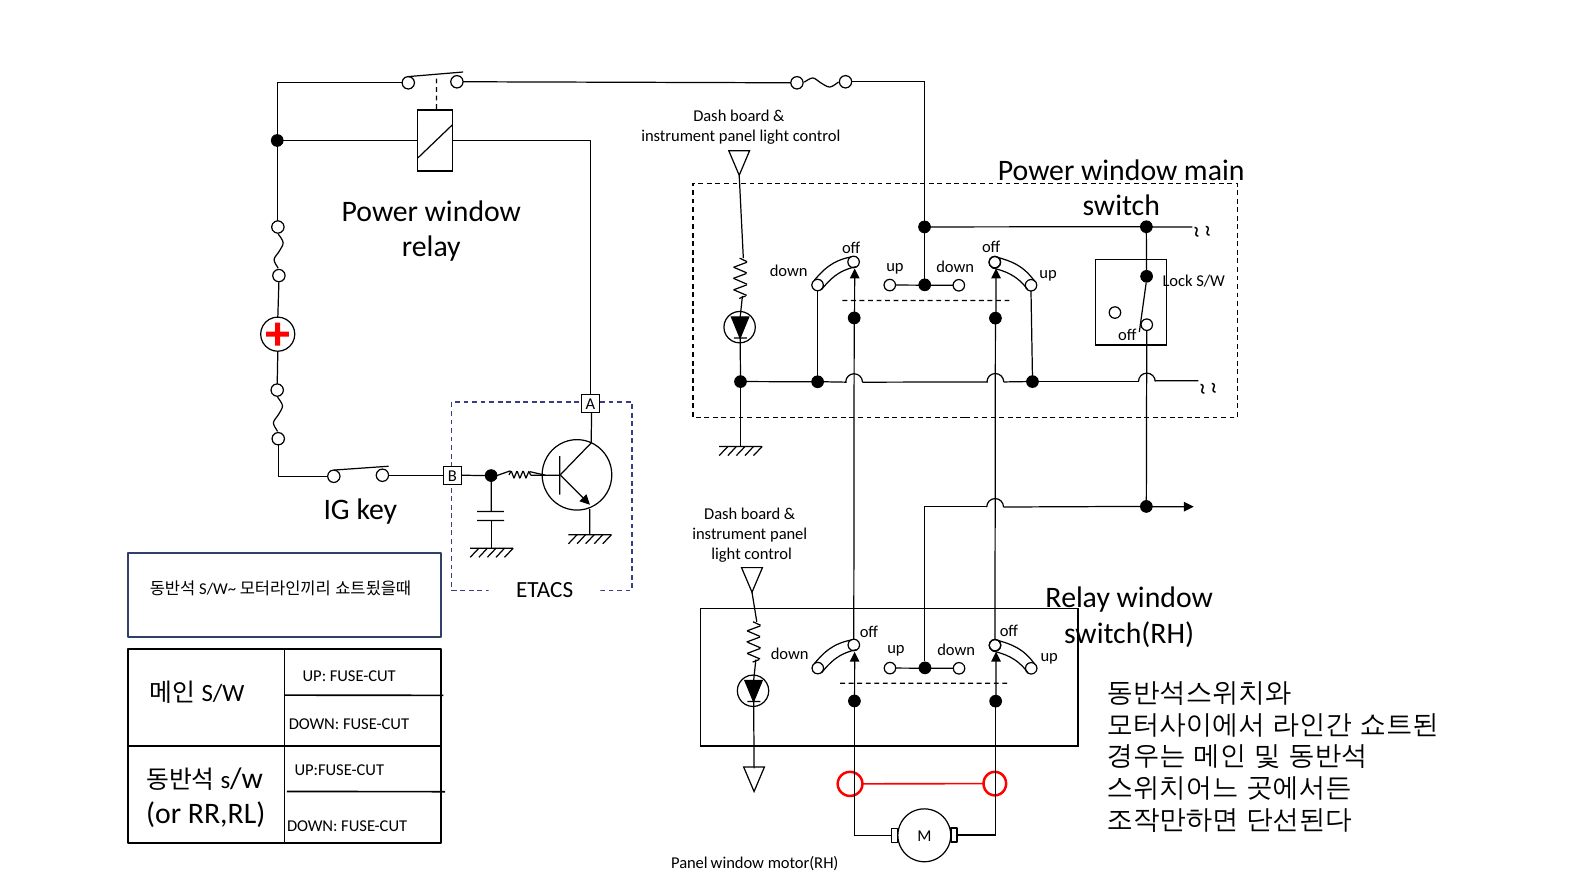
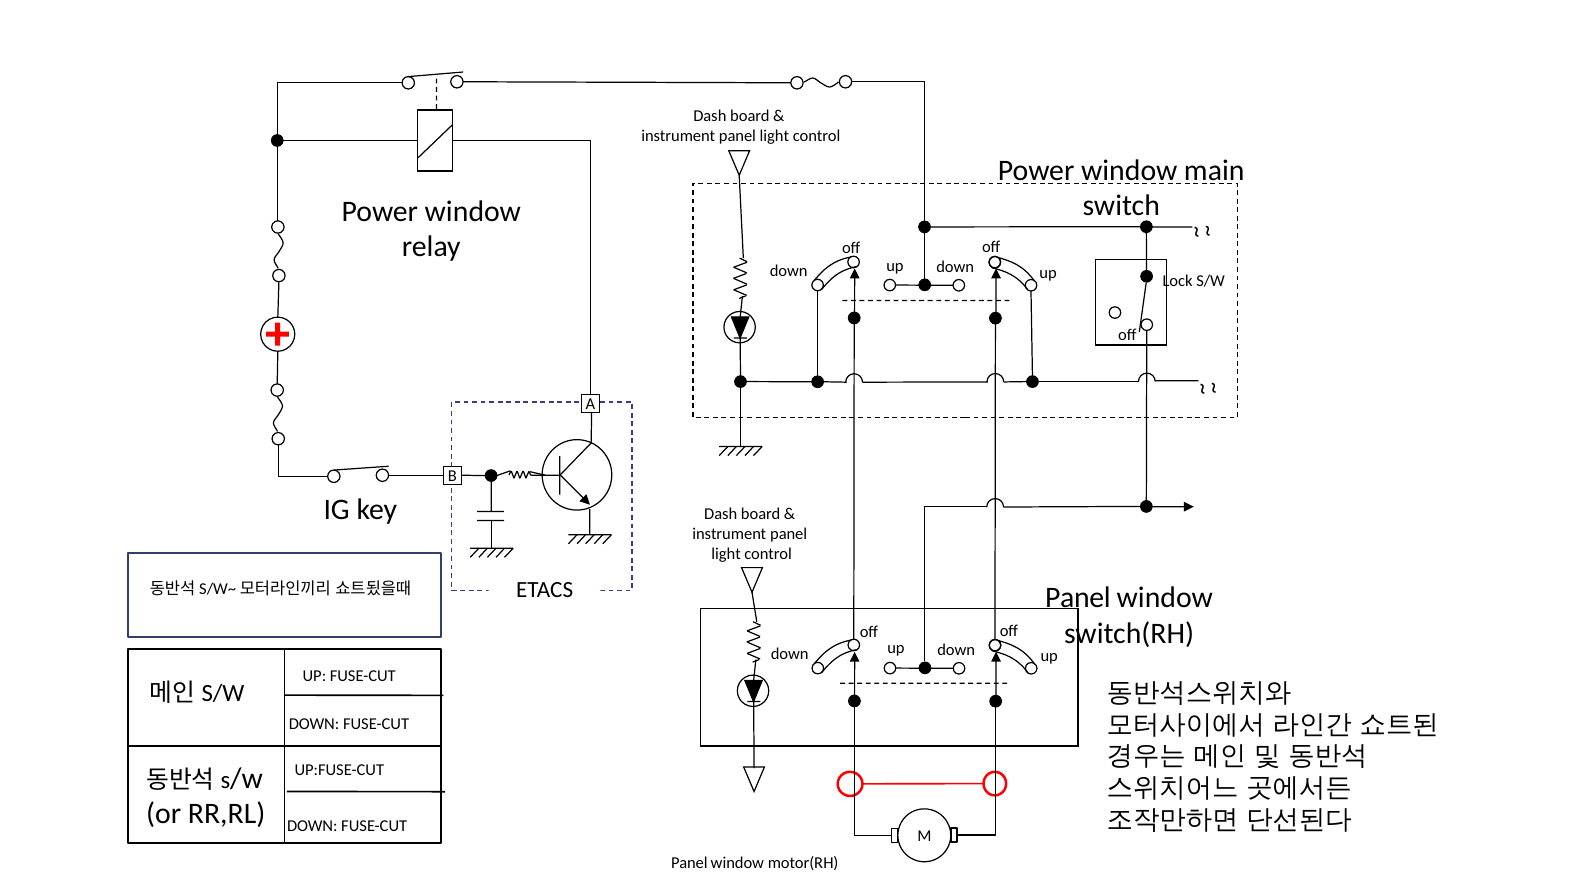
Relay: Relay -> Panel (1078, 598)
